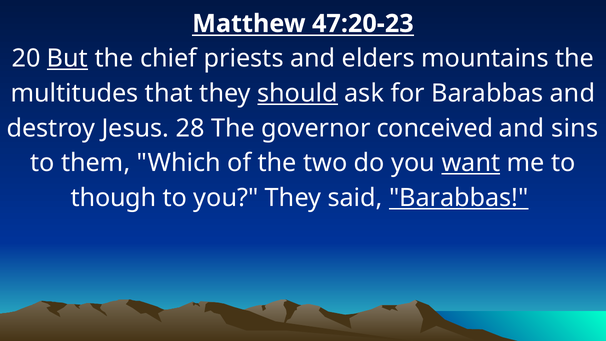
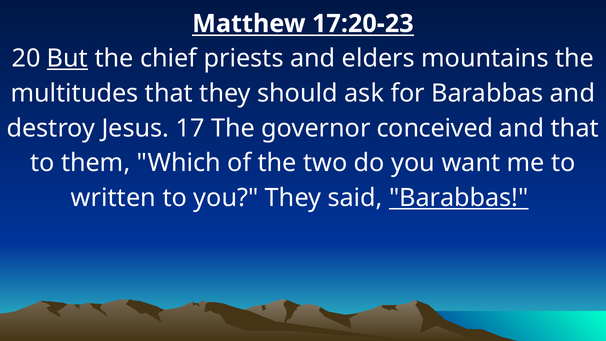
47:20-23: 47:20-23 -> 17:20-23 (363, 24)
should underline: present -> none (298, 93)
28: 28 -> 17 (190, 128)
and sins: sins -> that (575, 128)
want underline: present -> none (471, 163)
though: though -> written (113, 198)
